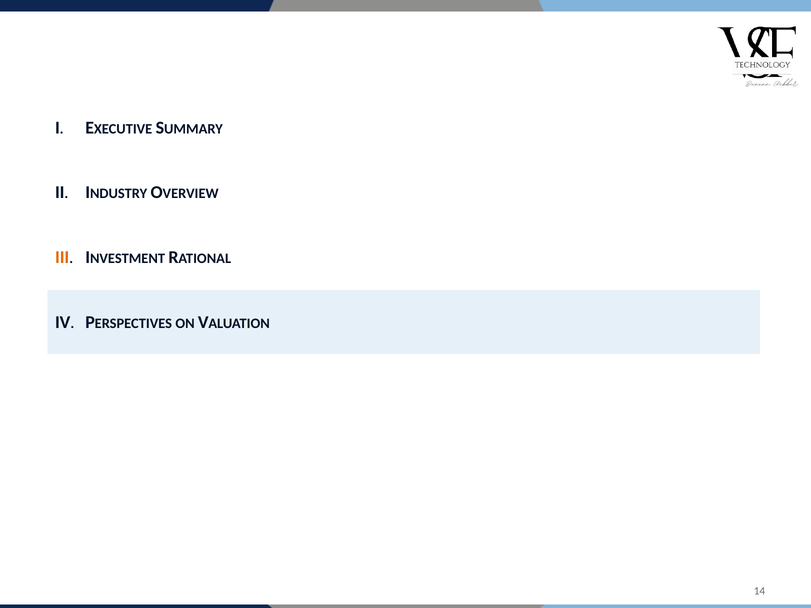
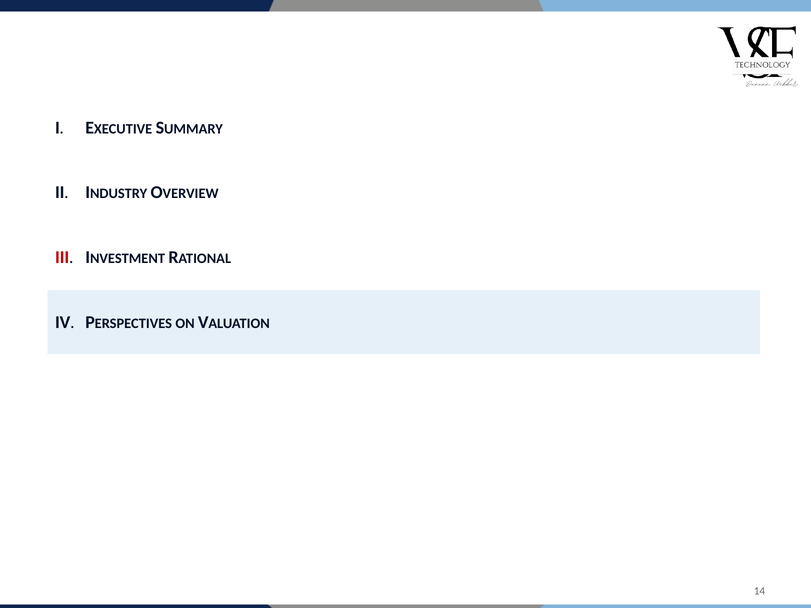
III colour: orange -> red (62, 257)
